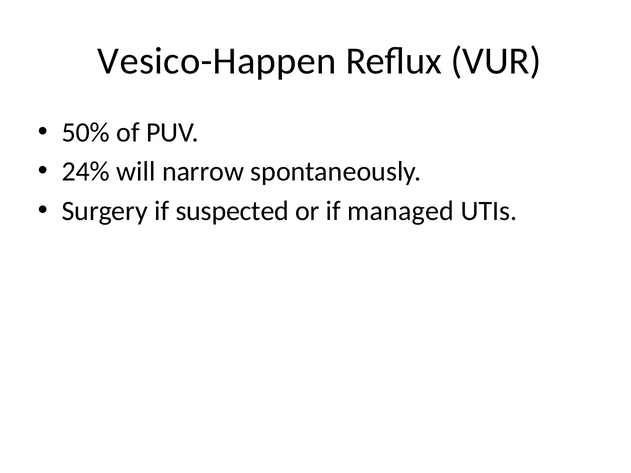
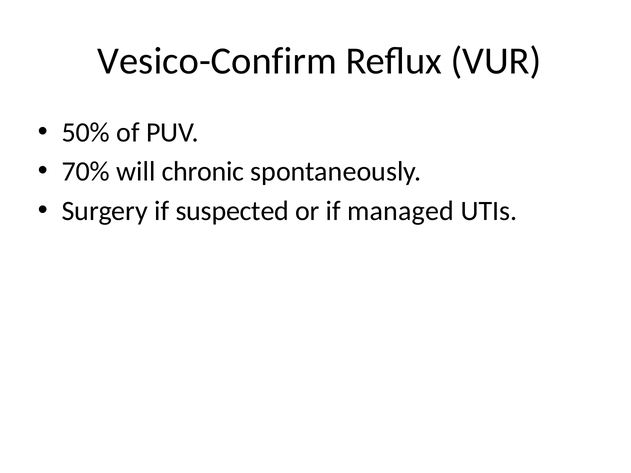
Vesico-Happen: Vesico-Happen -> Vesico-Confirm (217, 61)
24%: 24% -> 70% (86, 172)
narrow: narrow -> chronic (203, 172)
